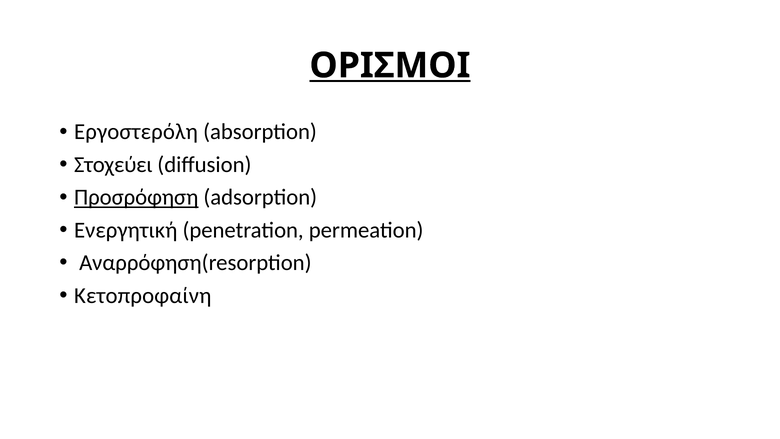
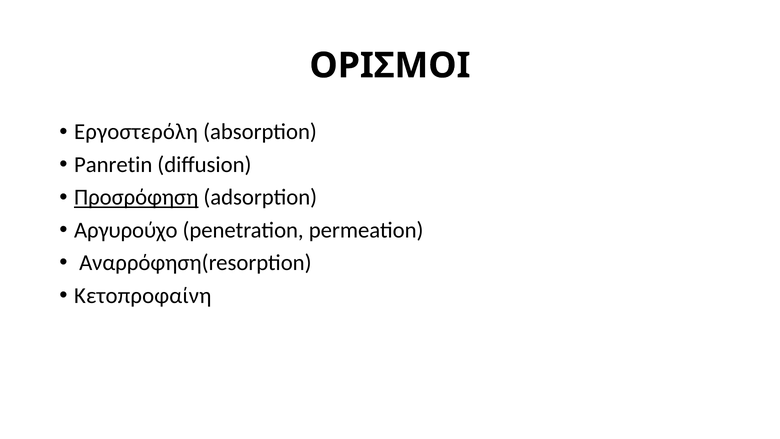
ΟΡΙΣΜΟΙ underline: present -> none (390, 66)
Στοχεύει: Στοχεύει -> Panretin (113, 165)
Ενεργητική: Ενεργητική -> Αργυρούχο (126, 230)
